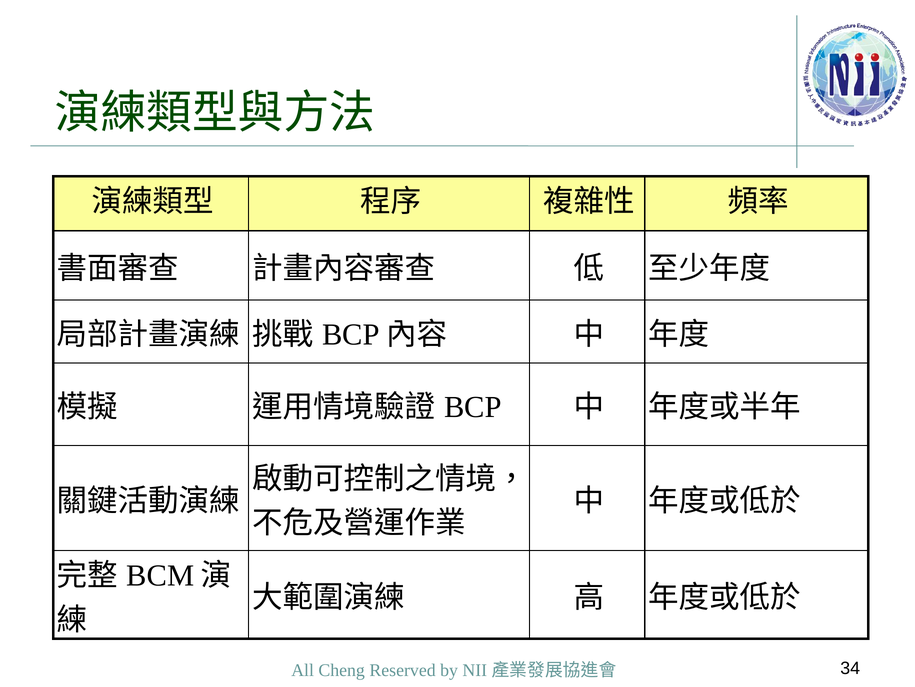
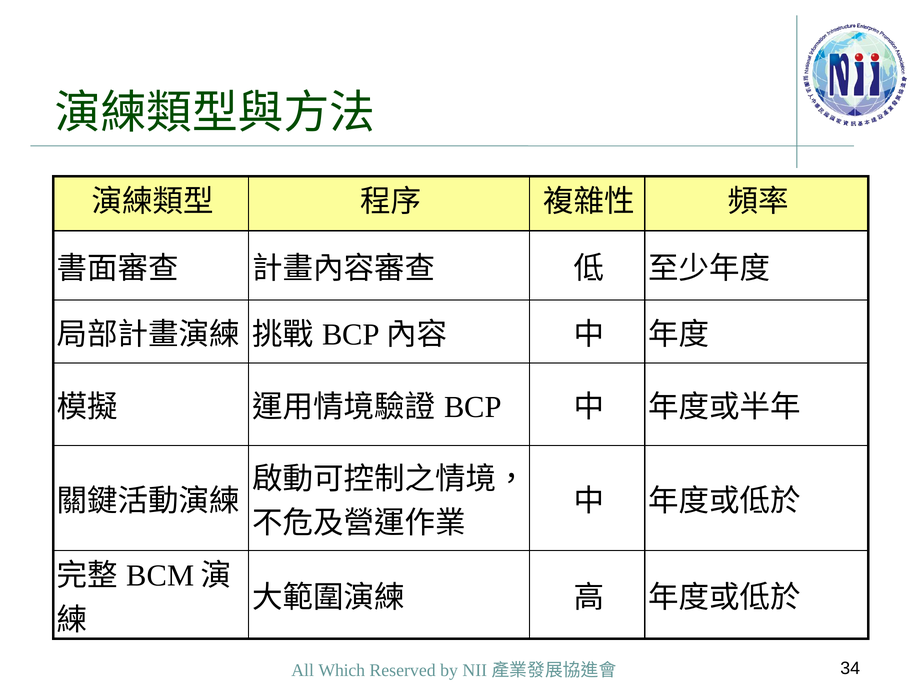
Cheng: Cheng -> Which (342, 669)
